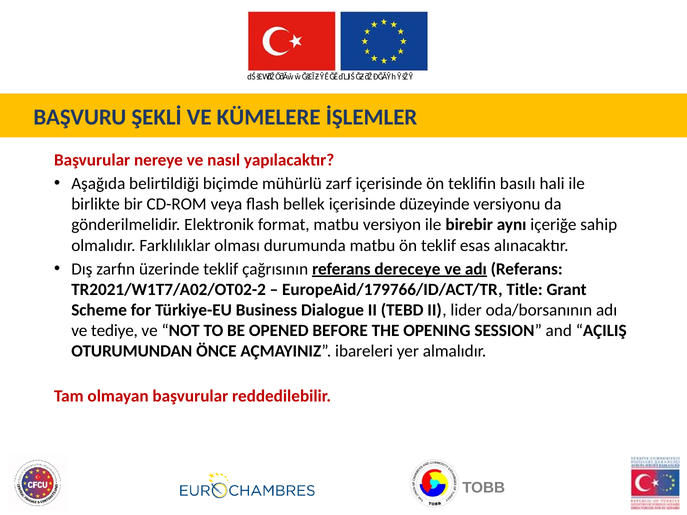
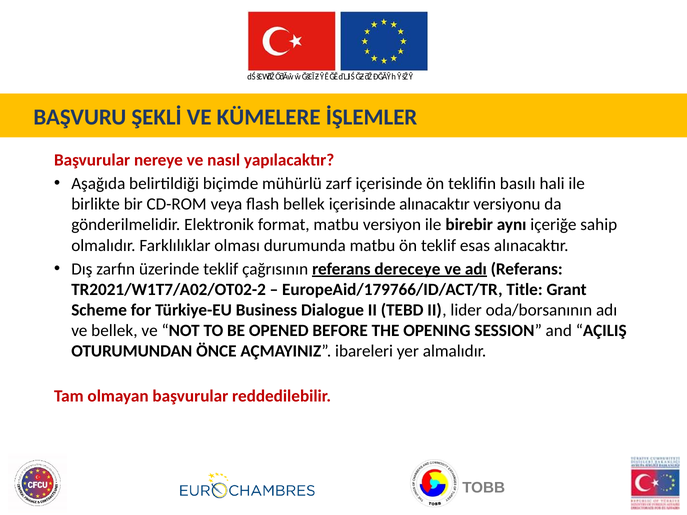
içerisinde düzeyinde: düzeyinde -> alınacaktır (435, 204)
ve tediye: tediye -> bellek (114, 331)
